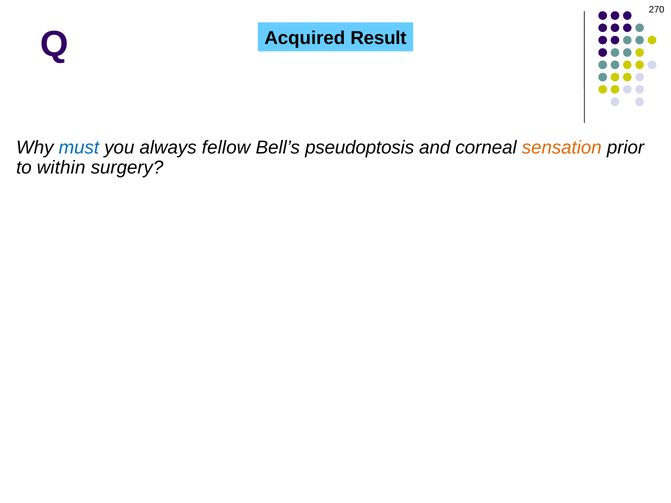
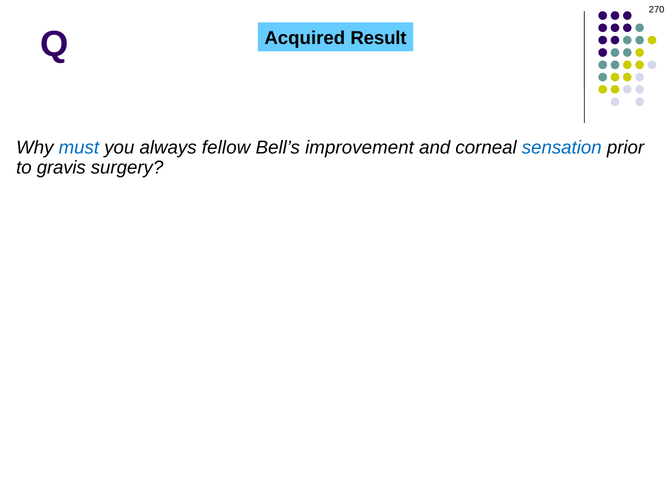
pseudoptosis: pseudoptosis -> improvement (360, 147)
sensation colour: orange -> blue (562, 147)
within: within -> gravis (61, 168)
